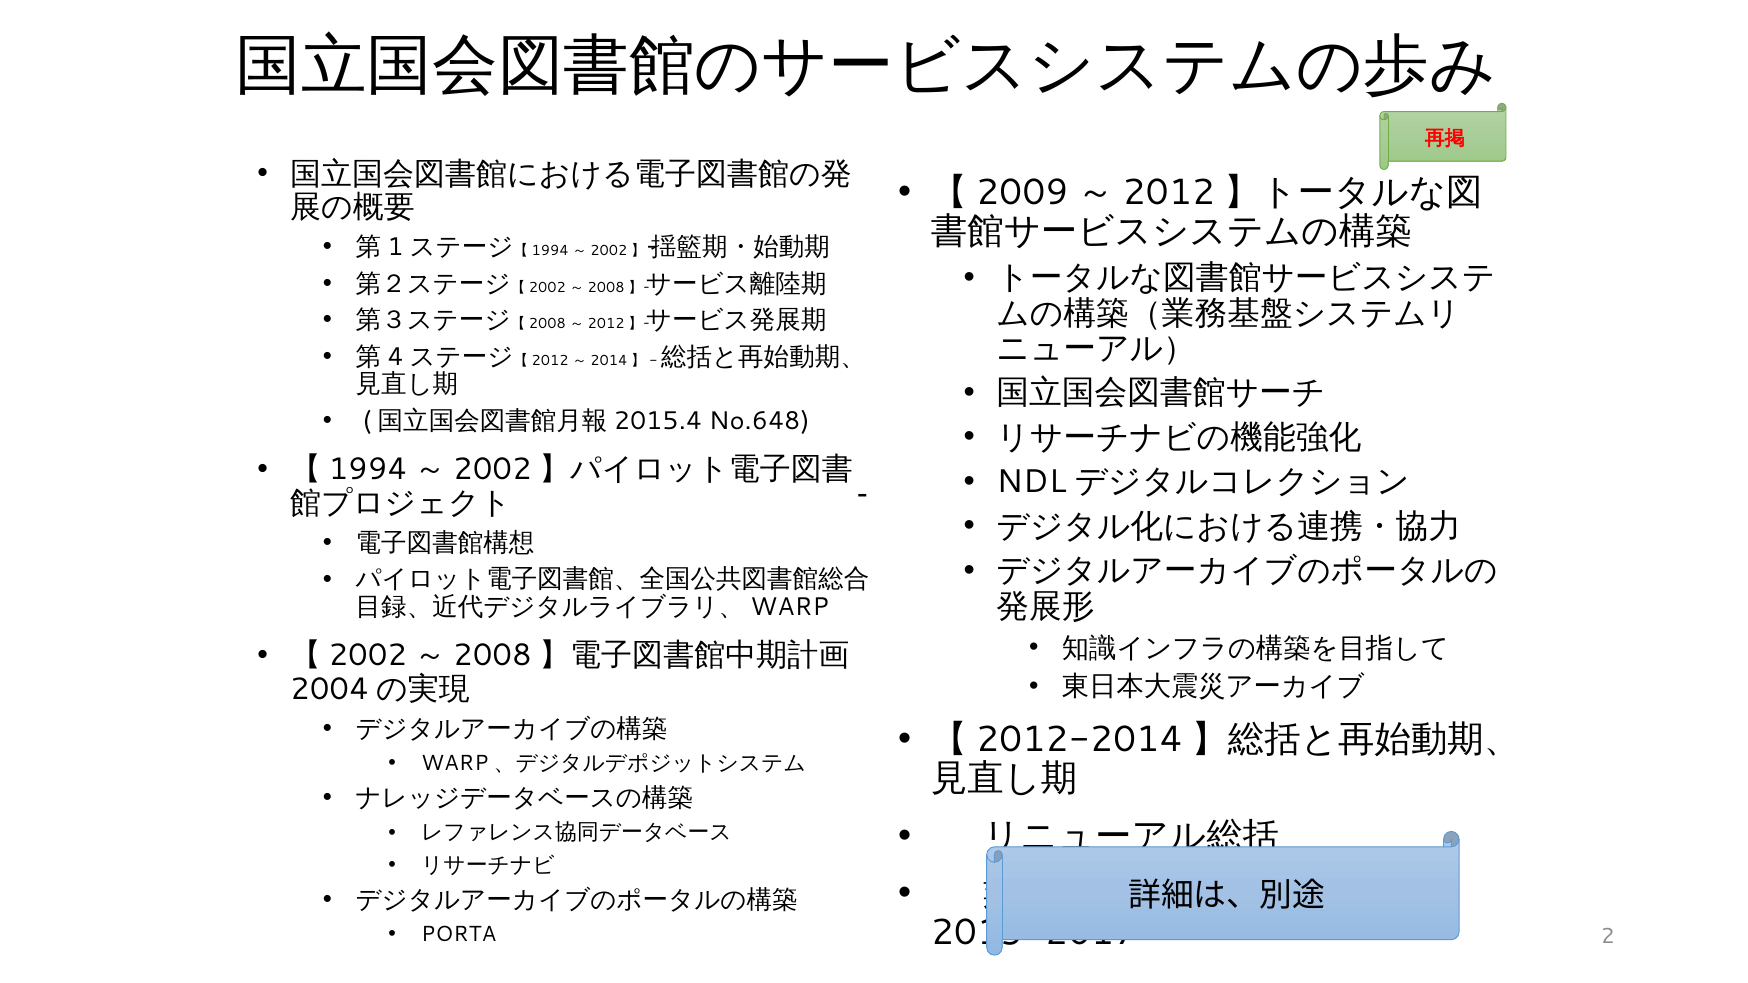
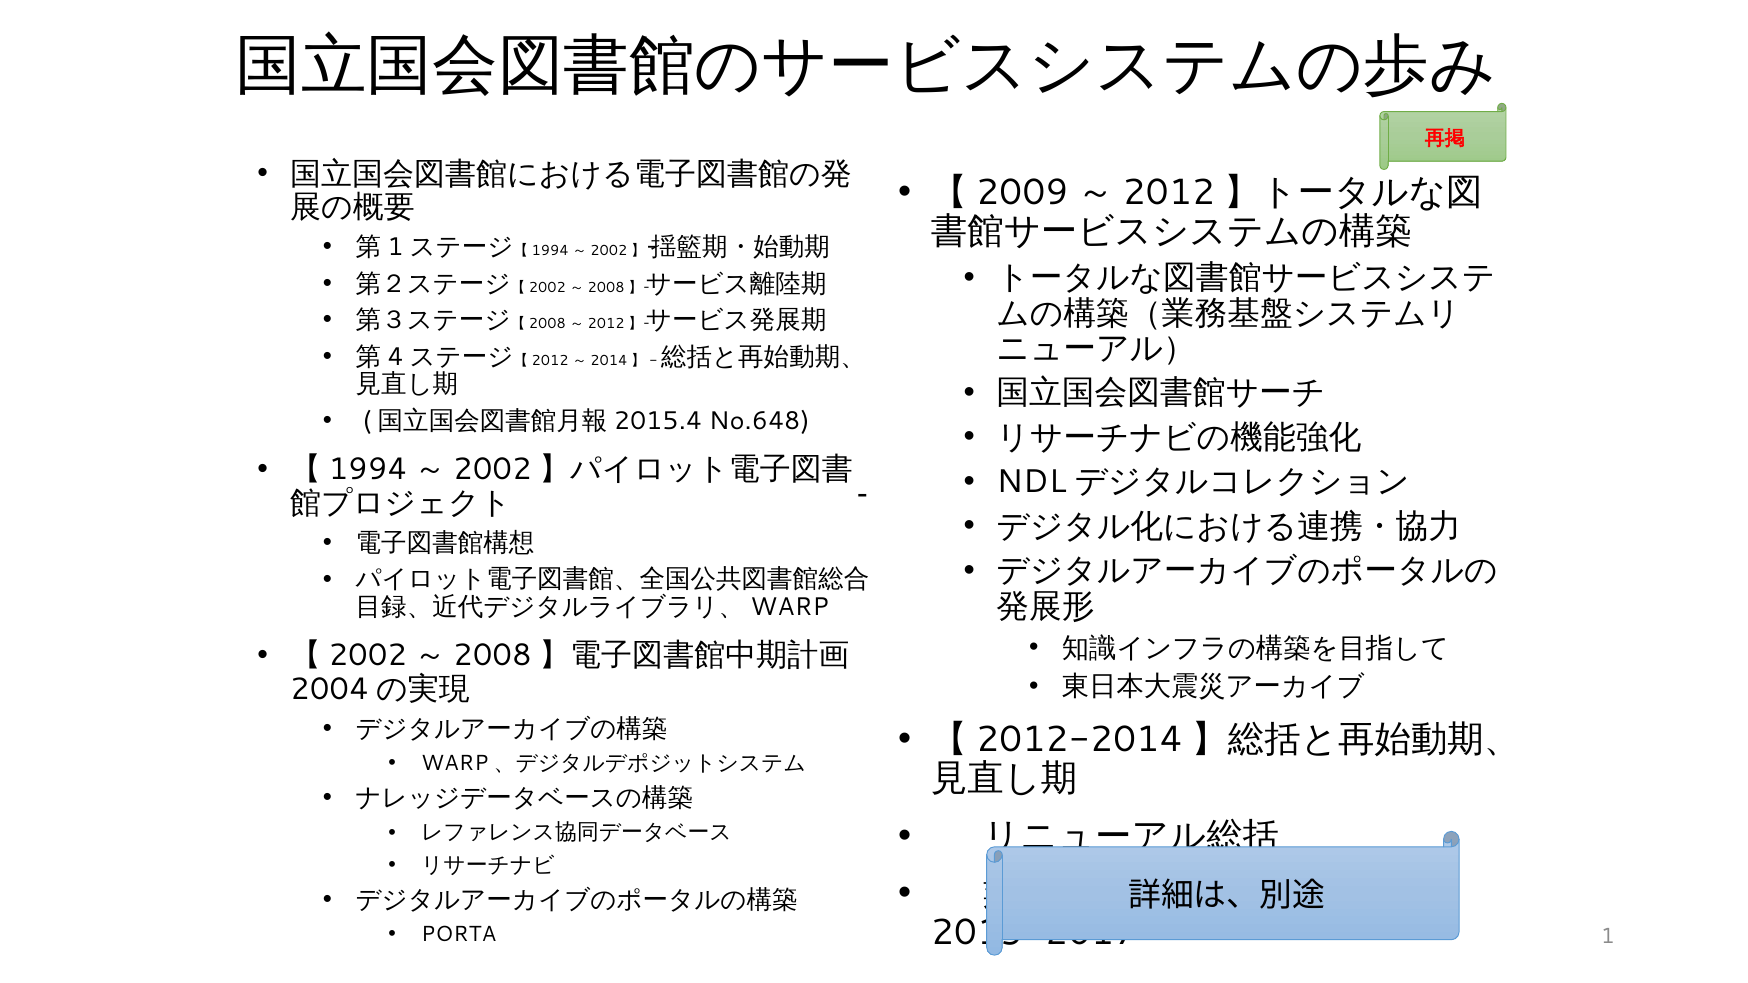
2: 2 -> 1 (1608, 937)
